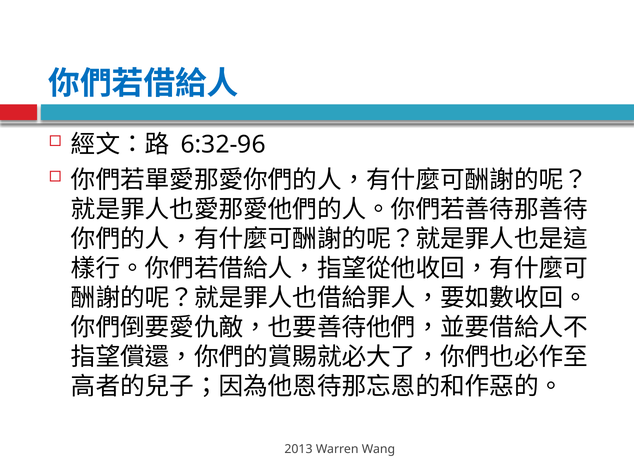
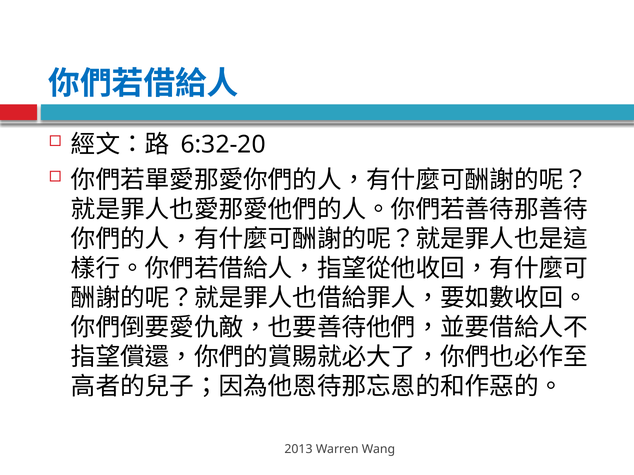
6:32-96: 6:32-96 -> 6:32-20 (223, 145)
